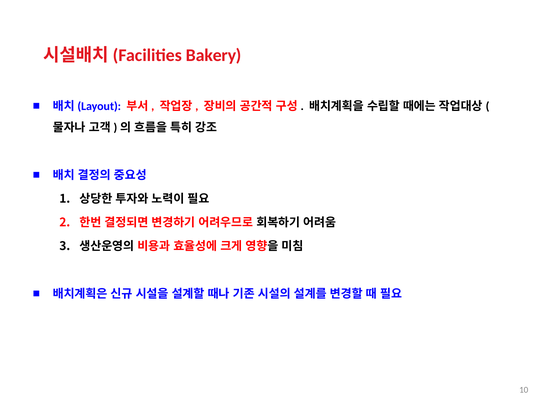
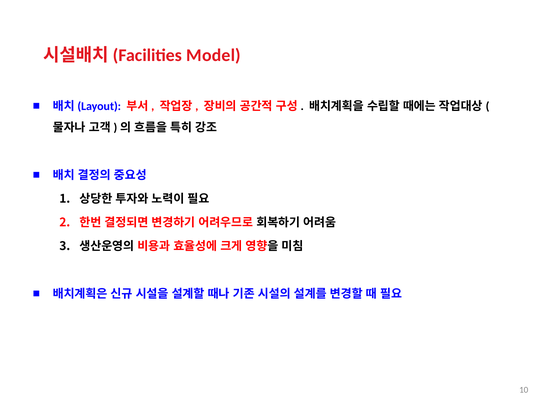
Bakery: Bakery -> Model (214, 55)
